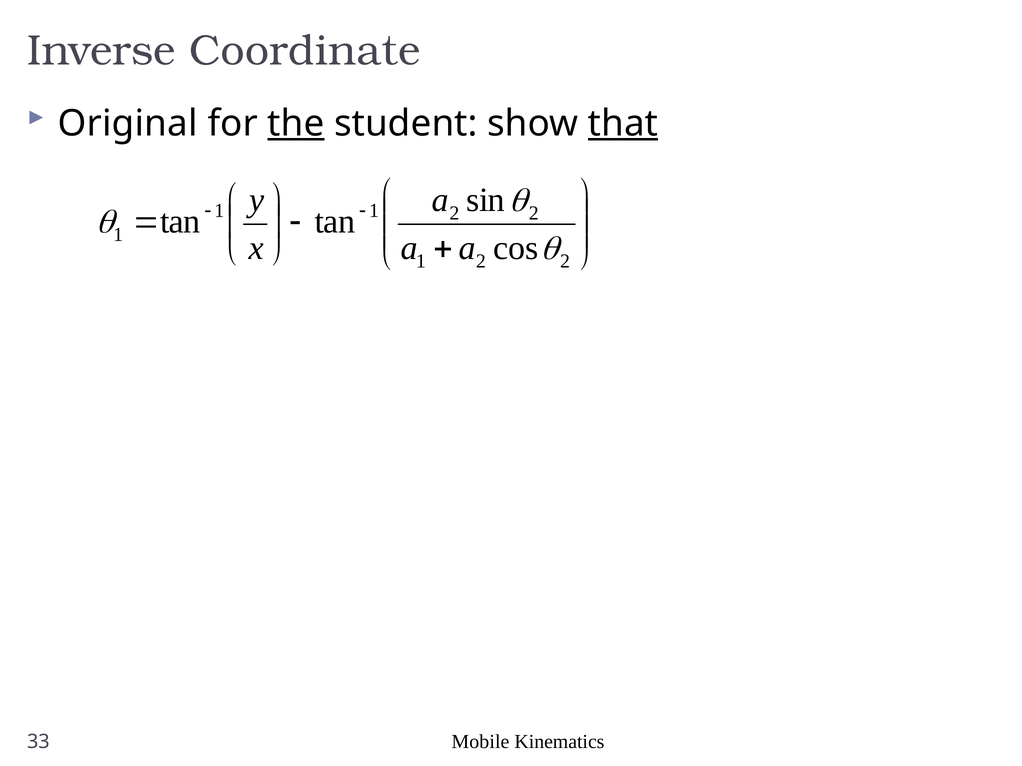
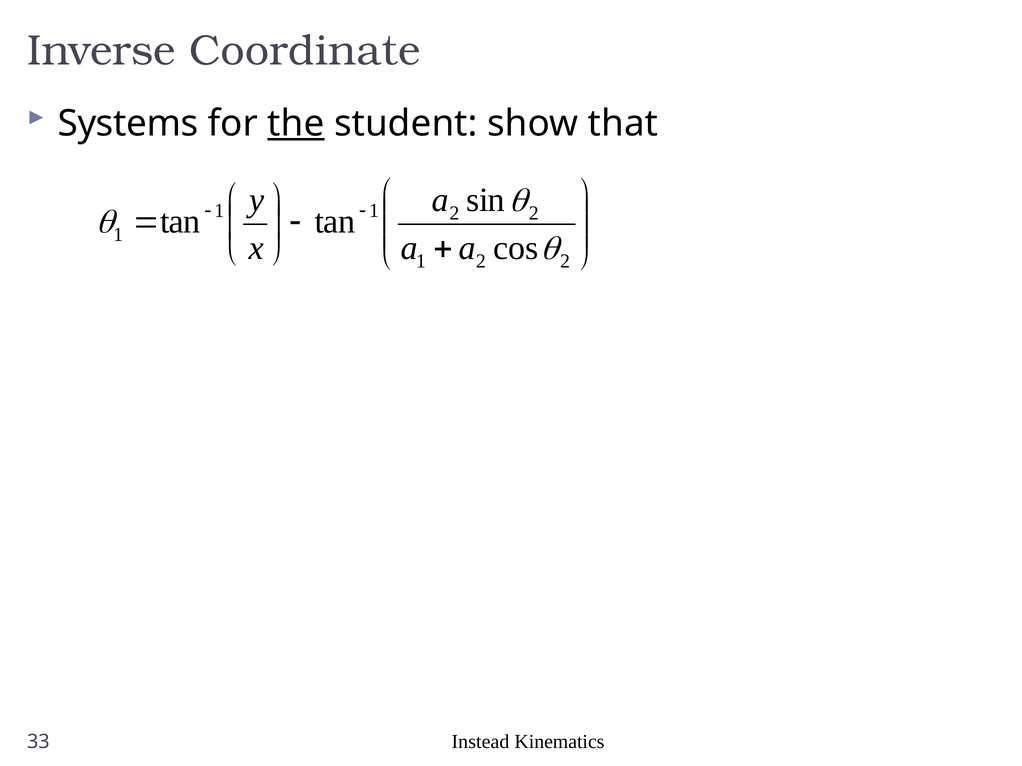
Original: Original -> Systems (128, 123)
that underline: present -> none (623, 123)
Mobile: Mobile -> Instead (480, 742)
